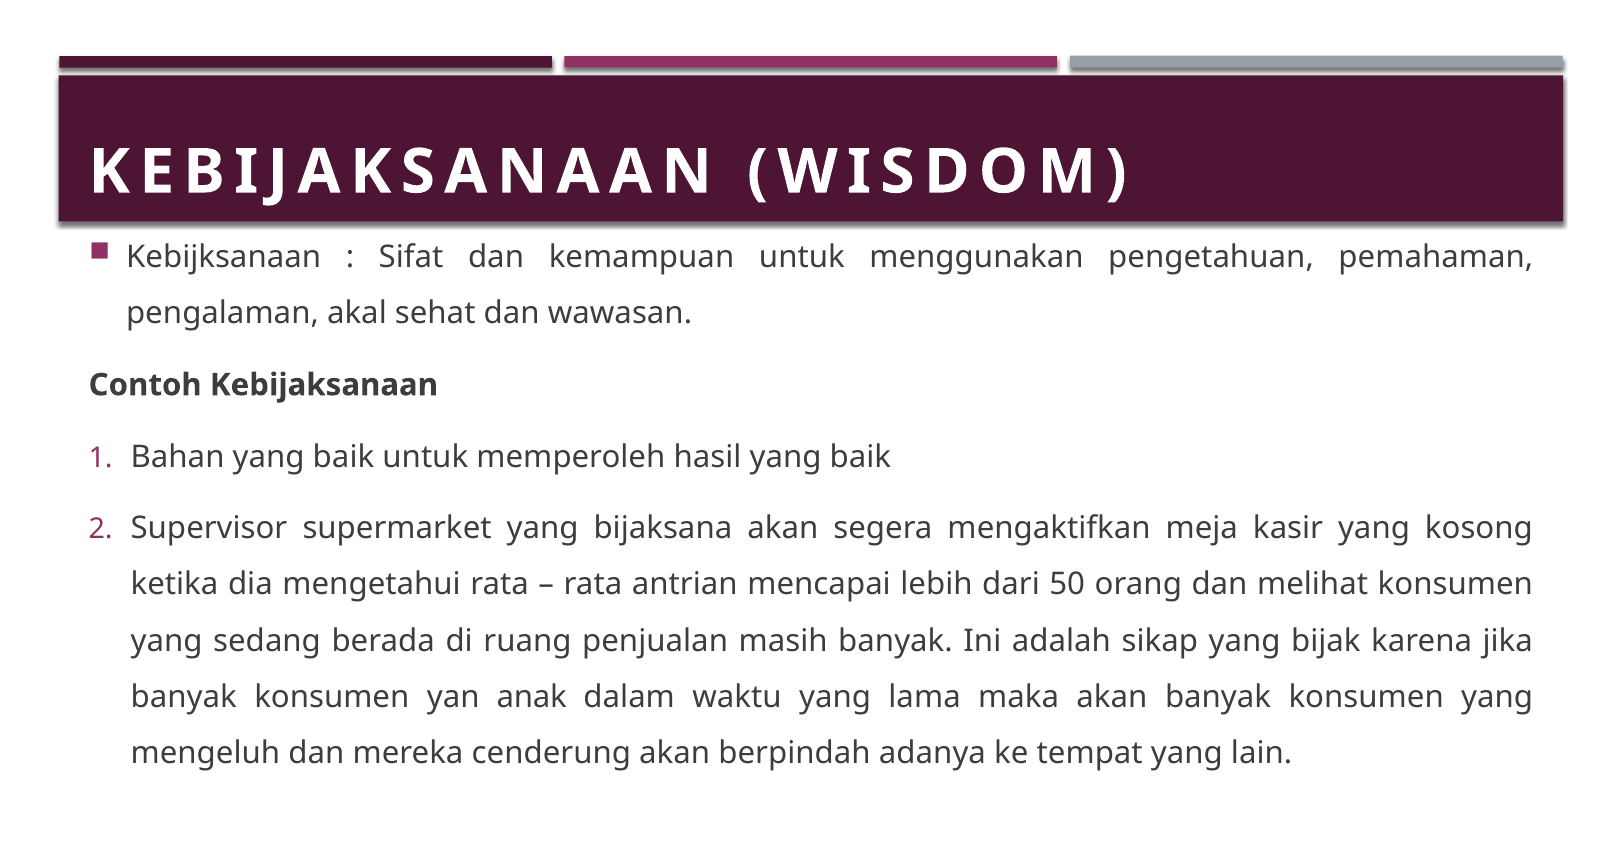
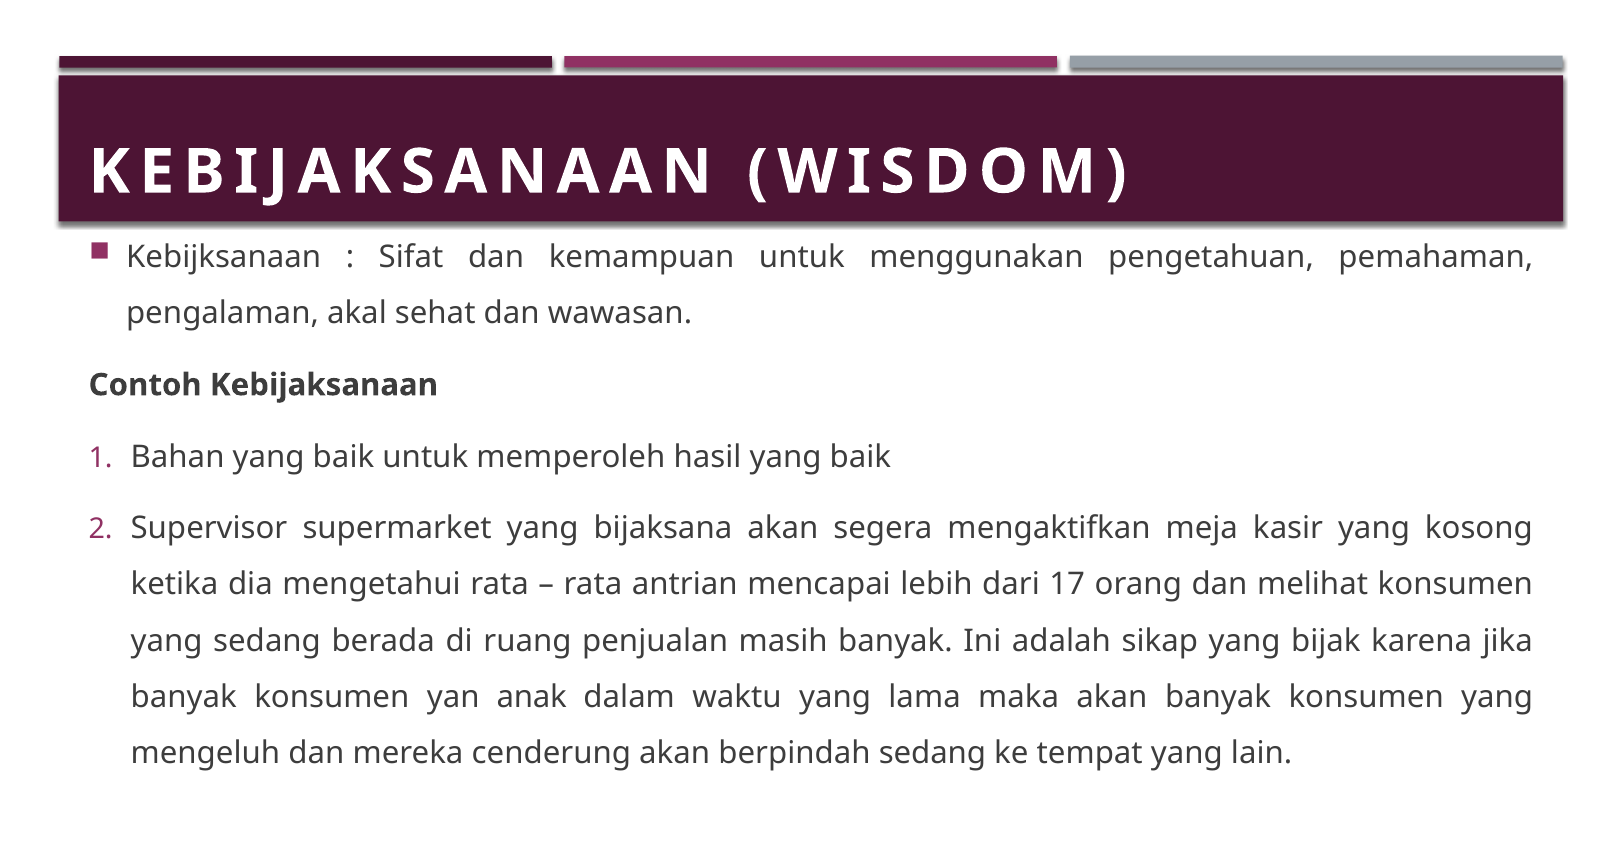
50: 50 -> 17 (1067, 585)
berpindah adanya: adanya -> sedang (932, 753)
